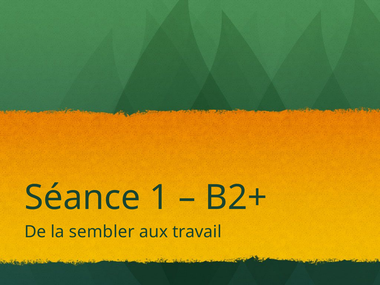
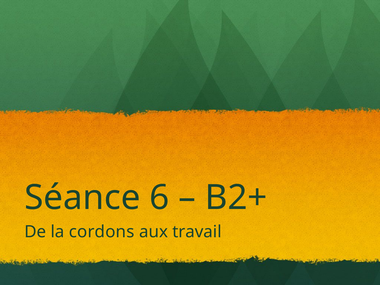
1: 1 -> 6 (159, 198)
sembler: sembler -> cordons (102, 232)
